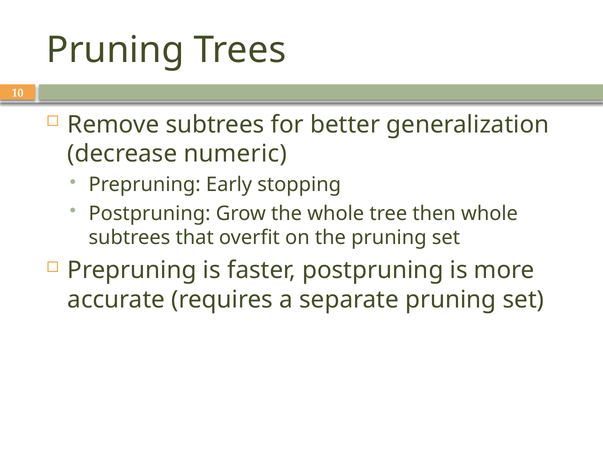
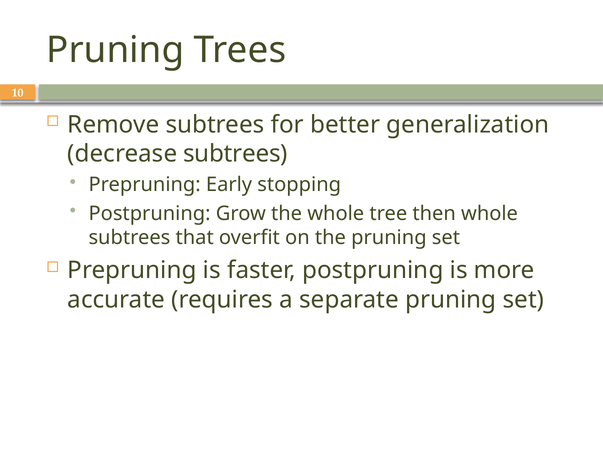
decrease numeric: numeric -> subtrees (235, 154)
